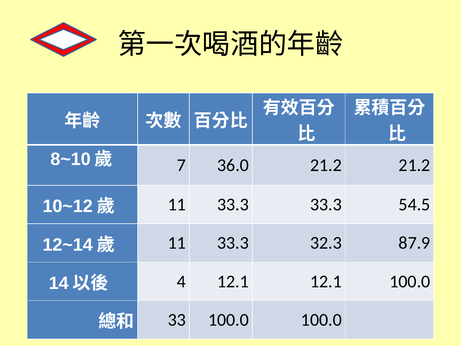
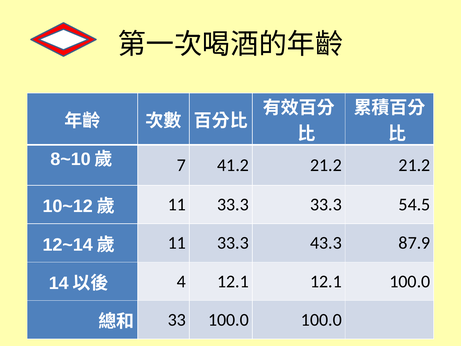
36.0: 36.0 -> 41.2 (233, 165)
32.3: 32.3 -> 43.3 (326, 243)
